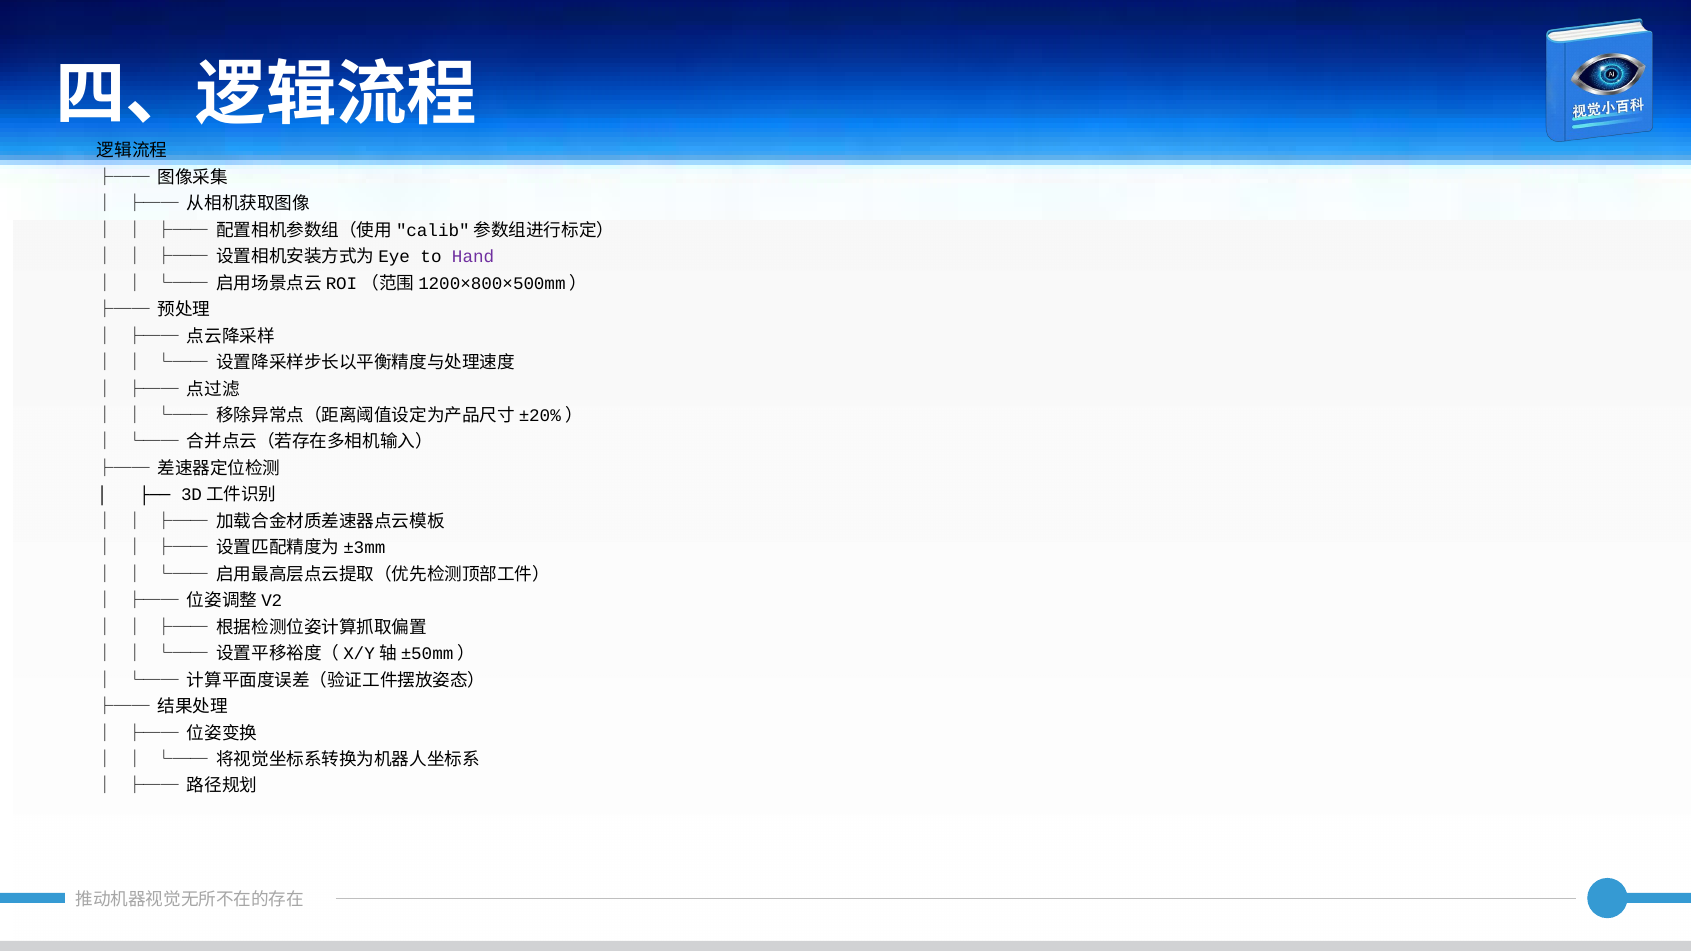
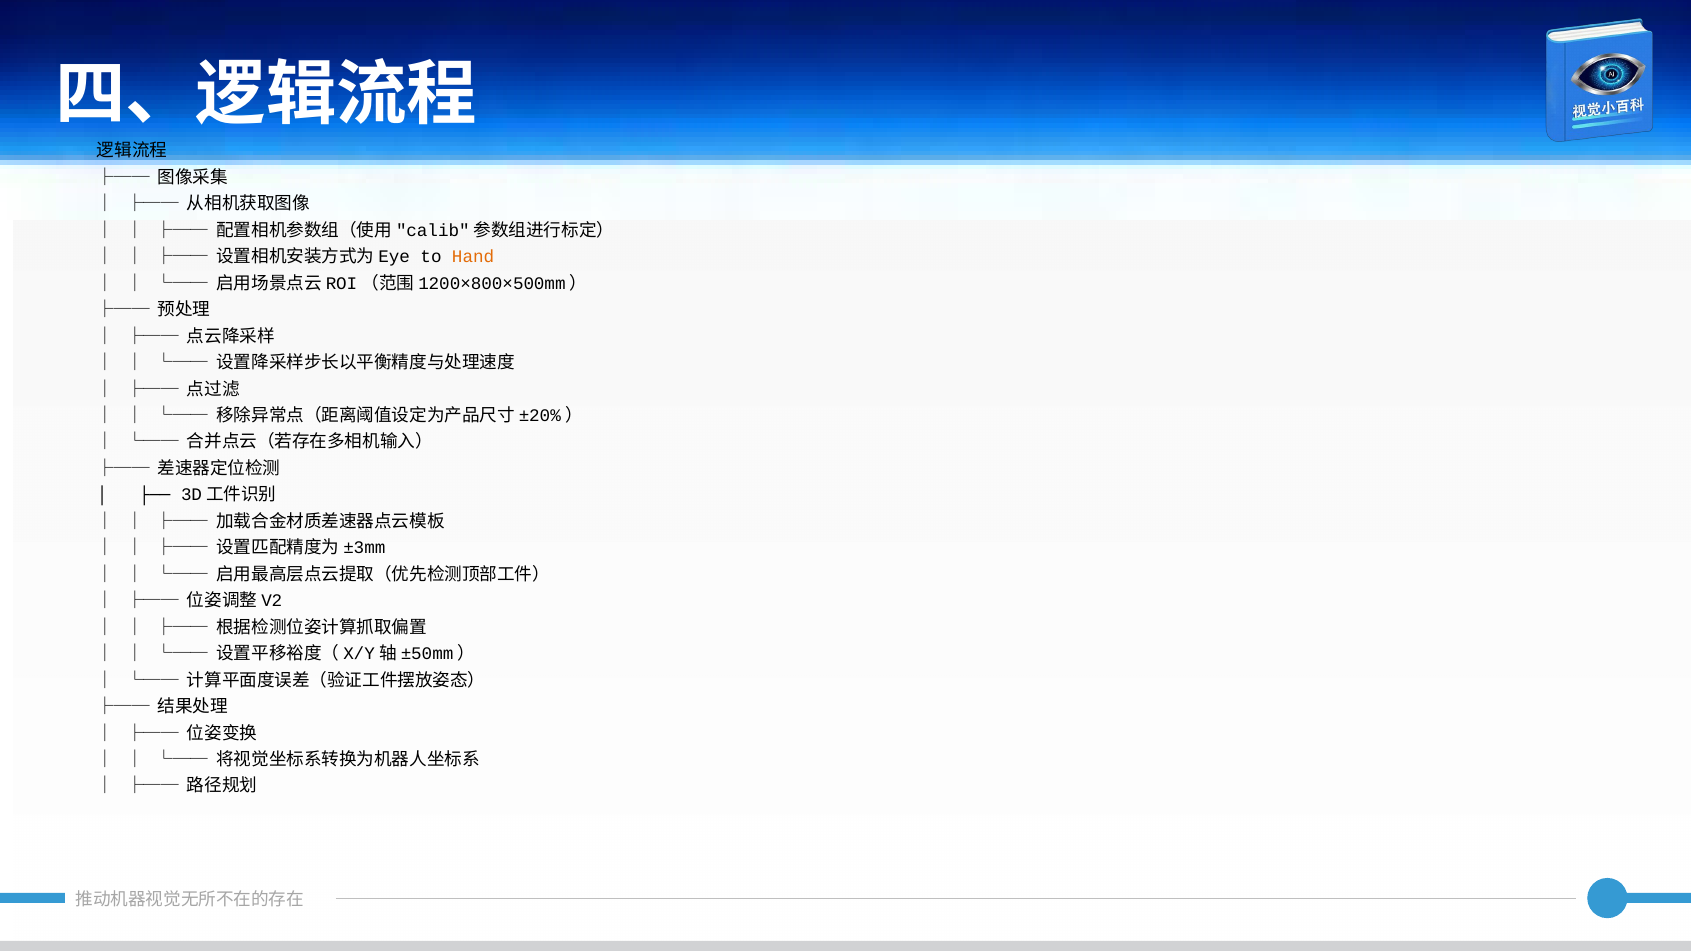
Hand colour: purple -> orange (473, 257)
